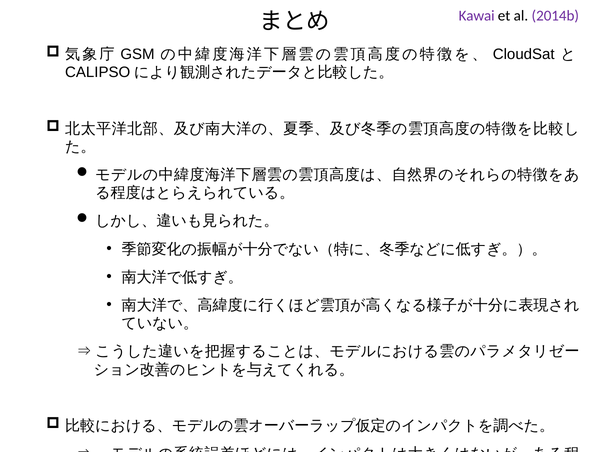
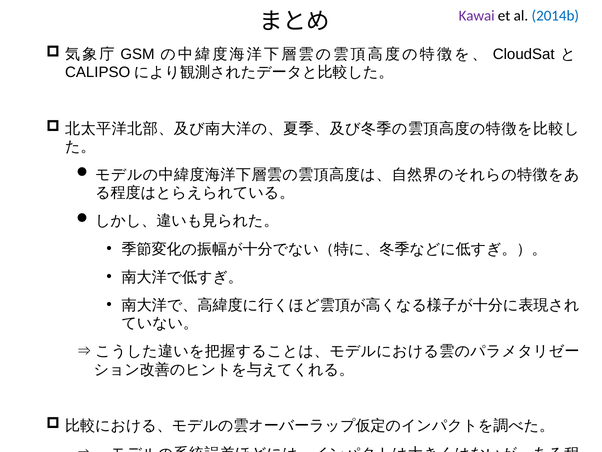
2014b colour: purple -> blue (555, 16)
